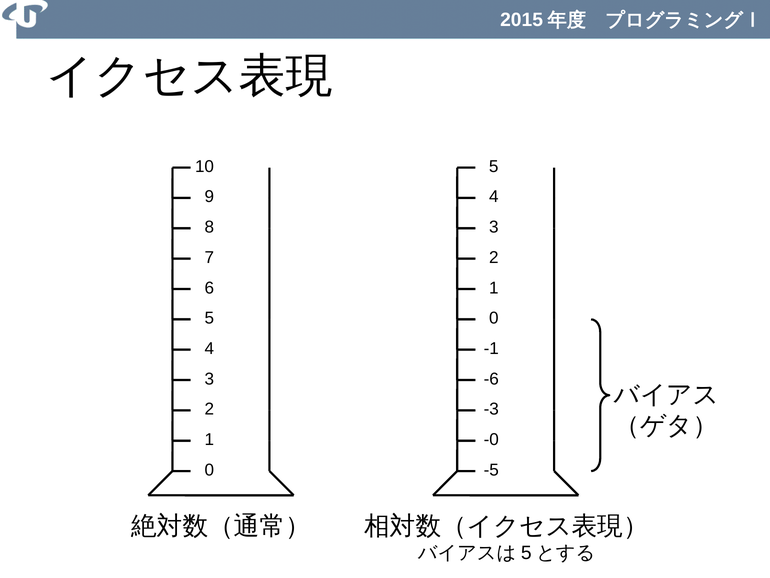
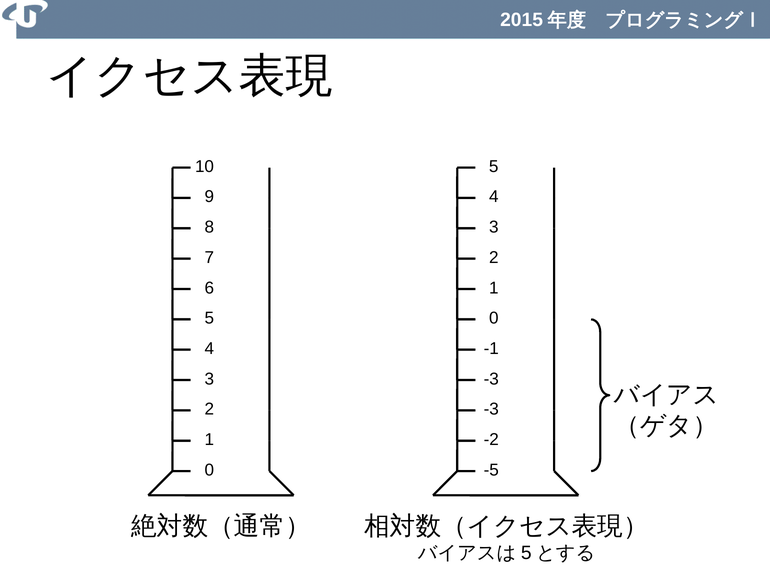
-6: -6 -> -3 (491, 379)
-0: -0 -> -2 (491, 439)
